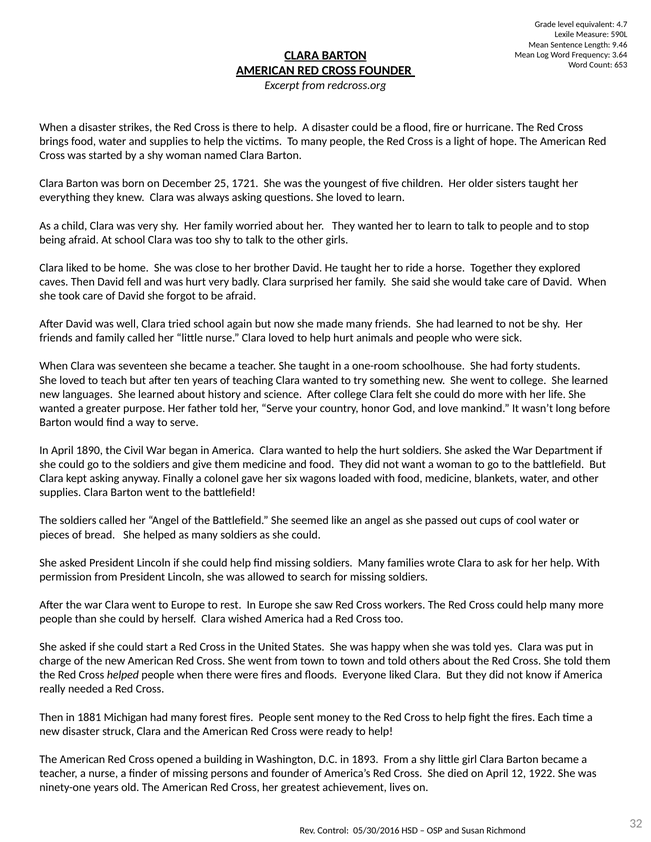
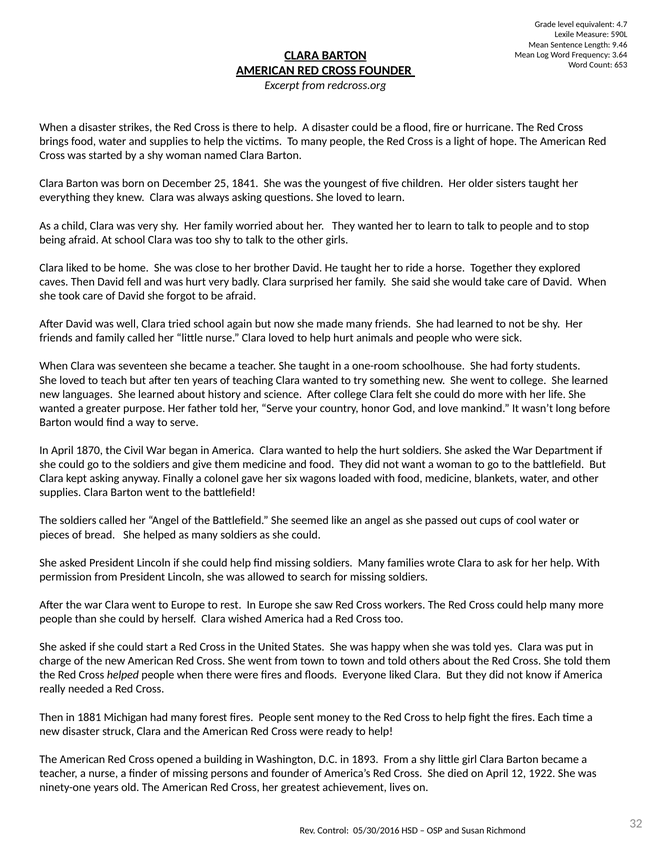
1721: 1721 -> 1841 (245, 184)
1890: 1890 -> 1870 (89, 451)
